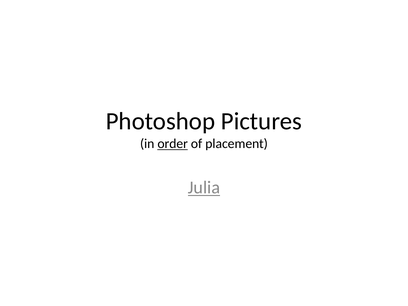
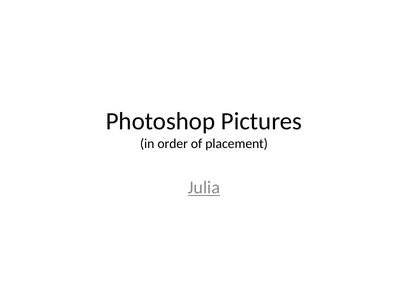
order underline: present -> none (173, 144)
